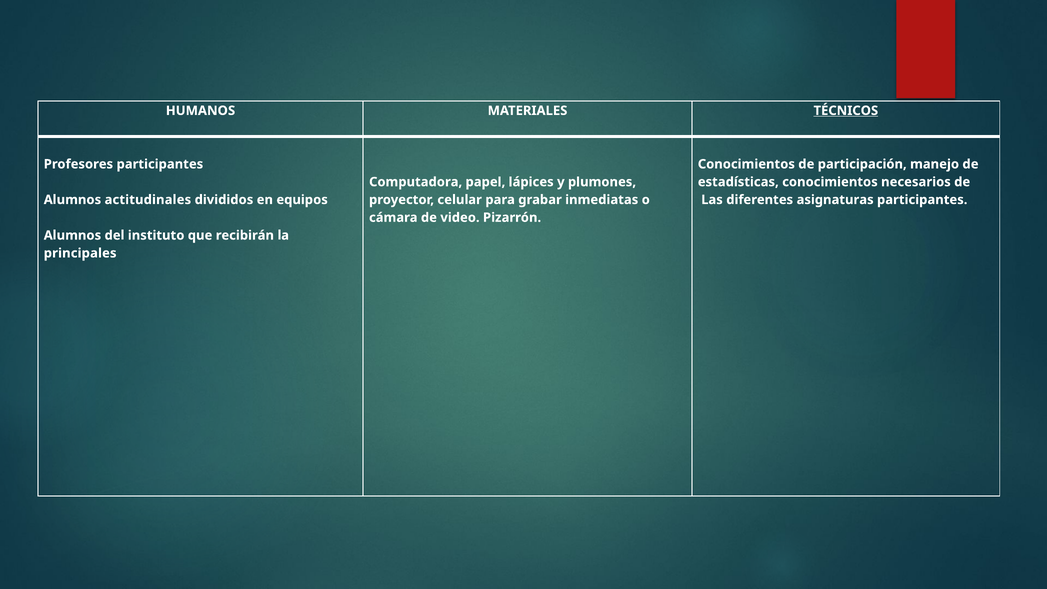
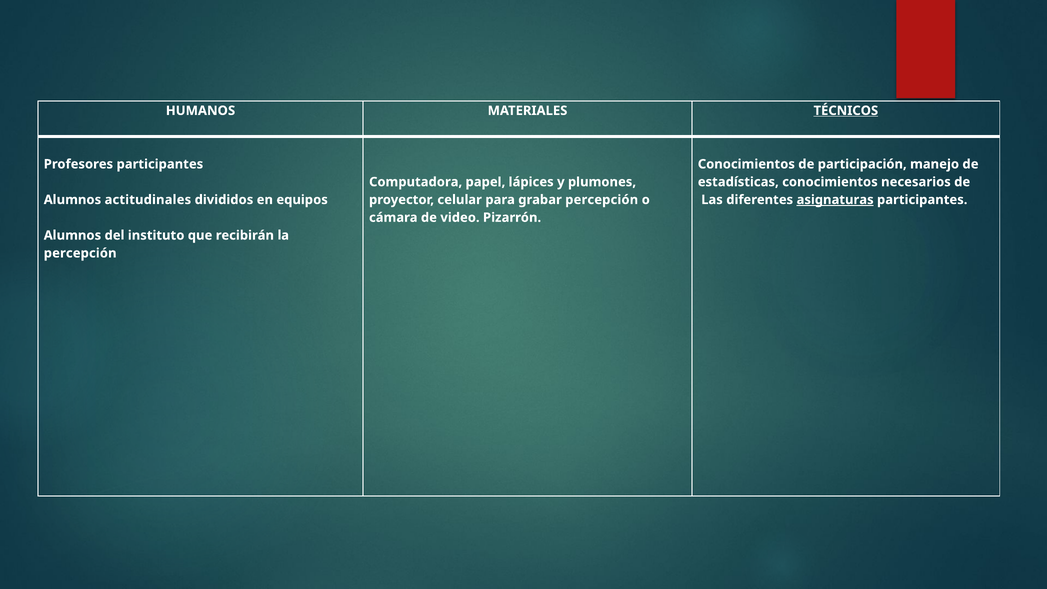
grabar inmediatas: inmediatas -> percepción (602, 200)
asignaturas underline: none -> present (835, 200)
principales: principales -> percepción (80, 253)
